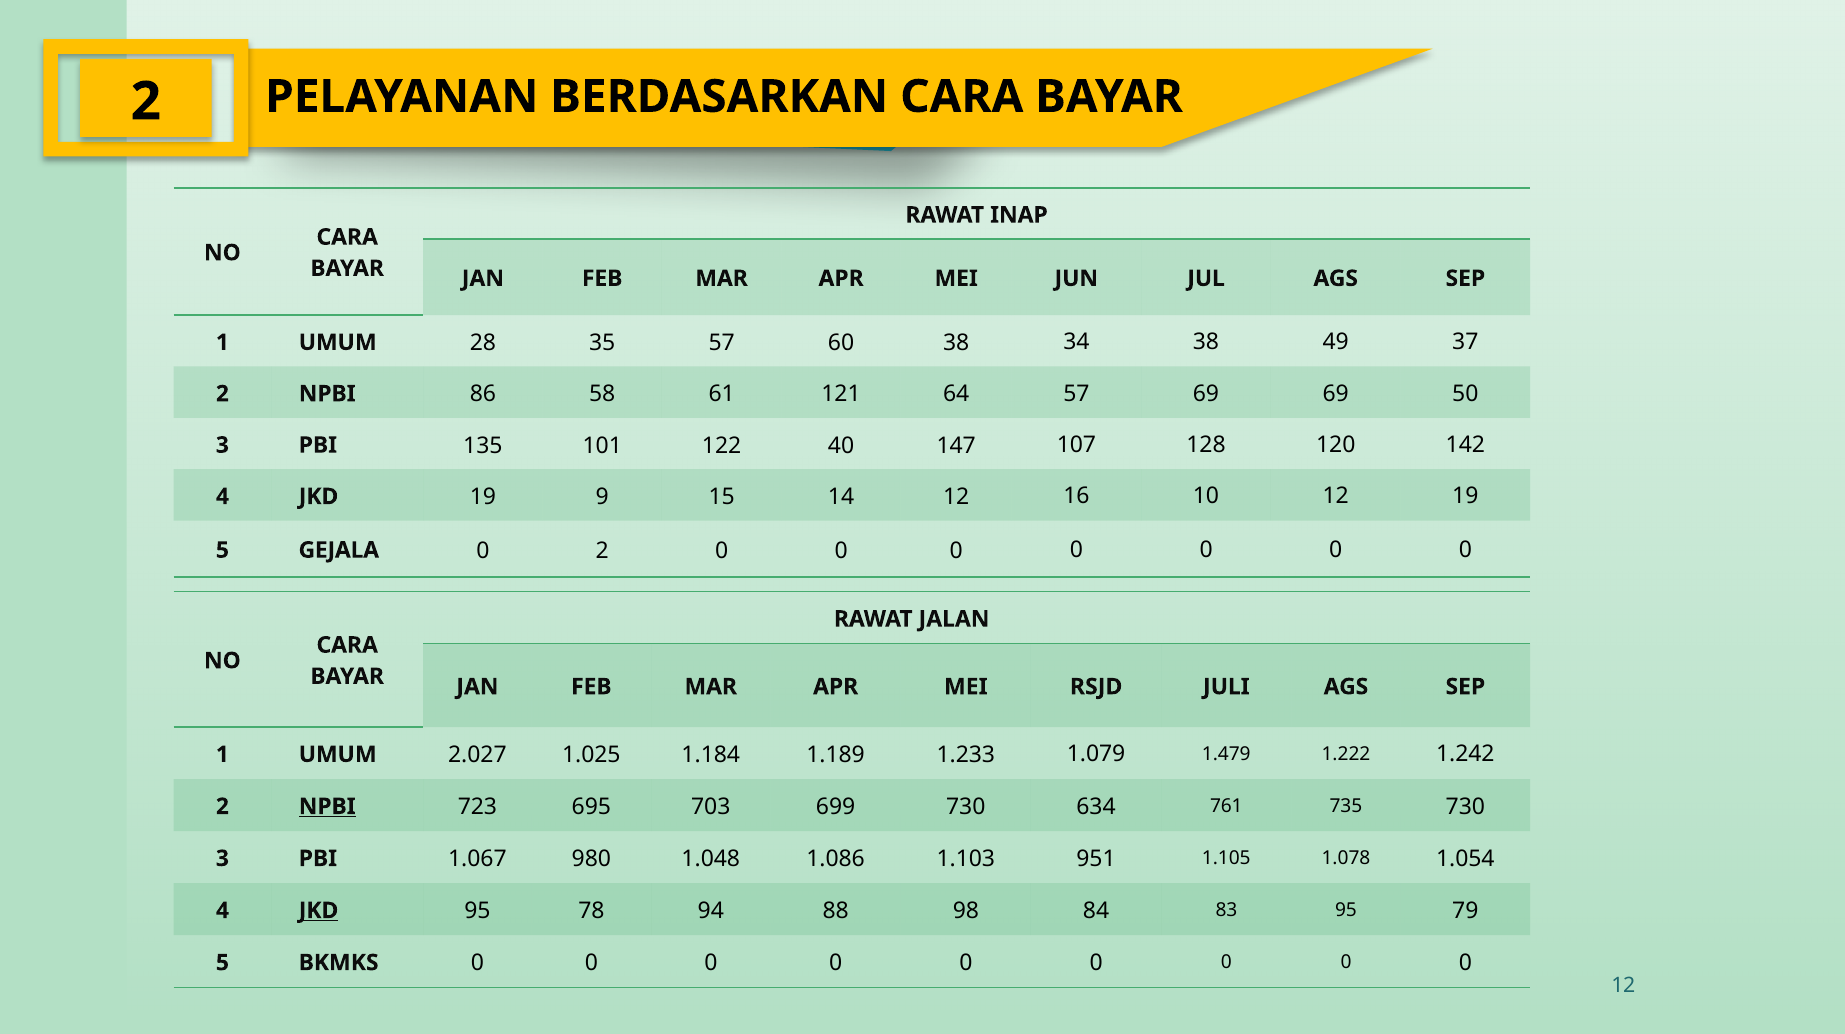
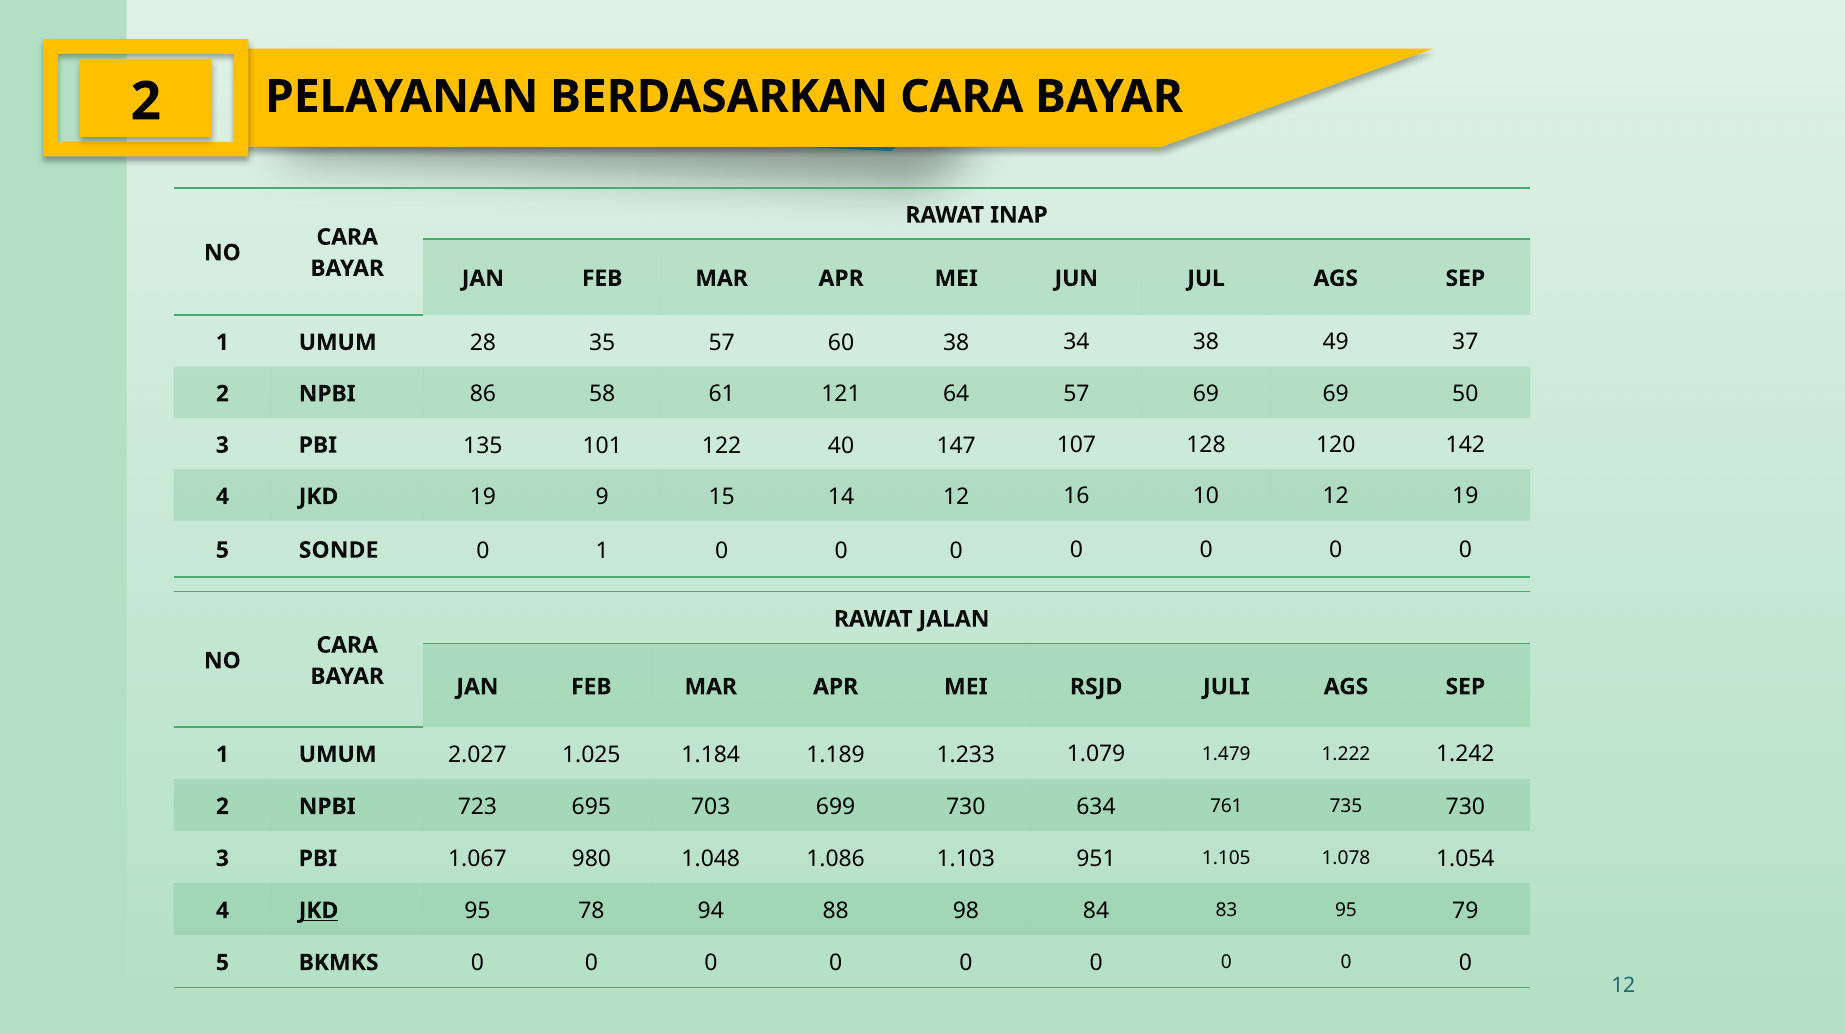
GEJALA: GEJALA -> SONDE (339, 550)
0 2: 2 -> 1 (602, 551)
NPBI underline: present -> none (327, 806)
